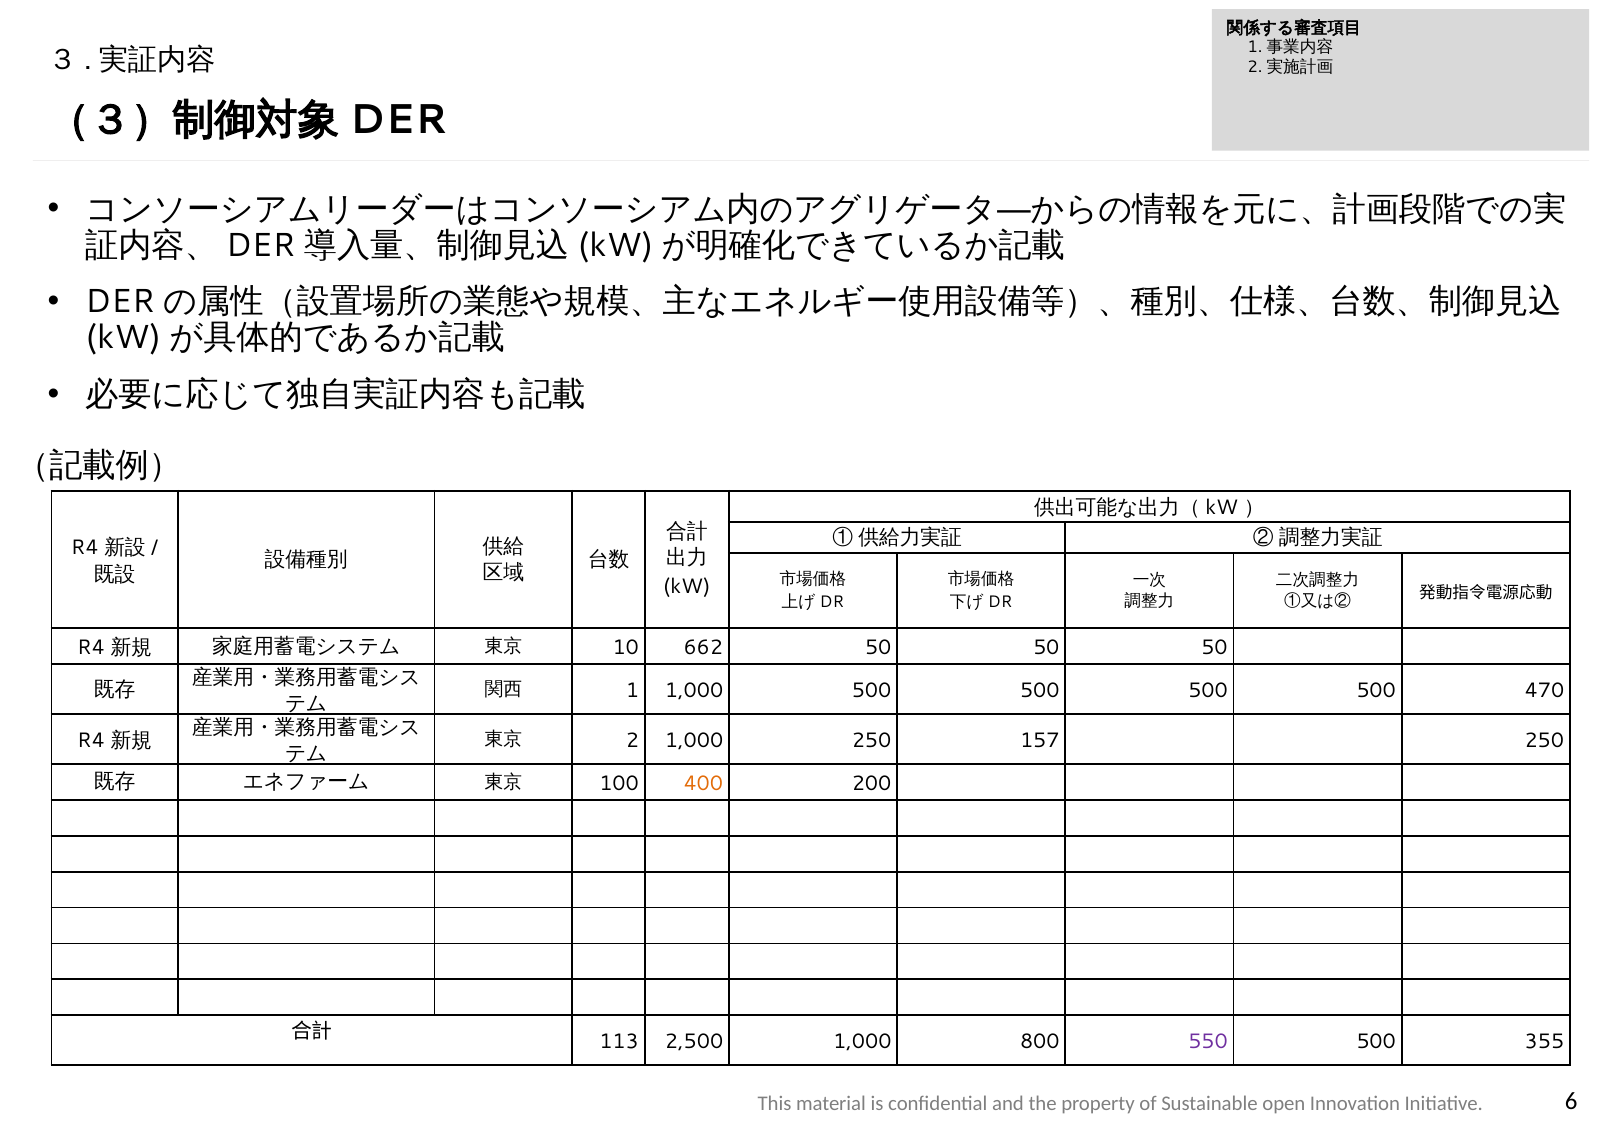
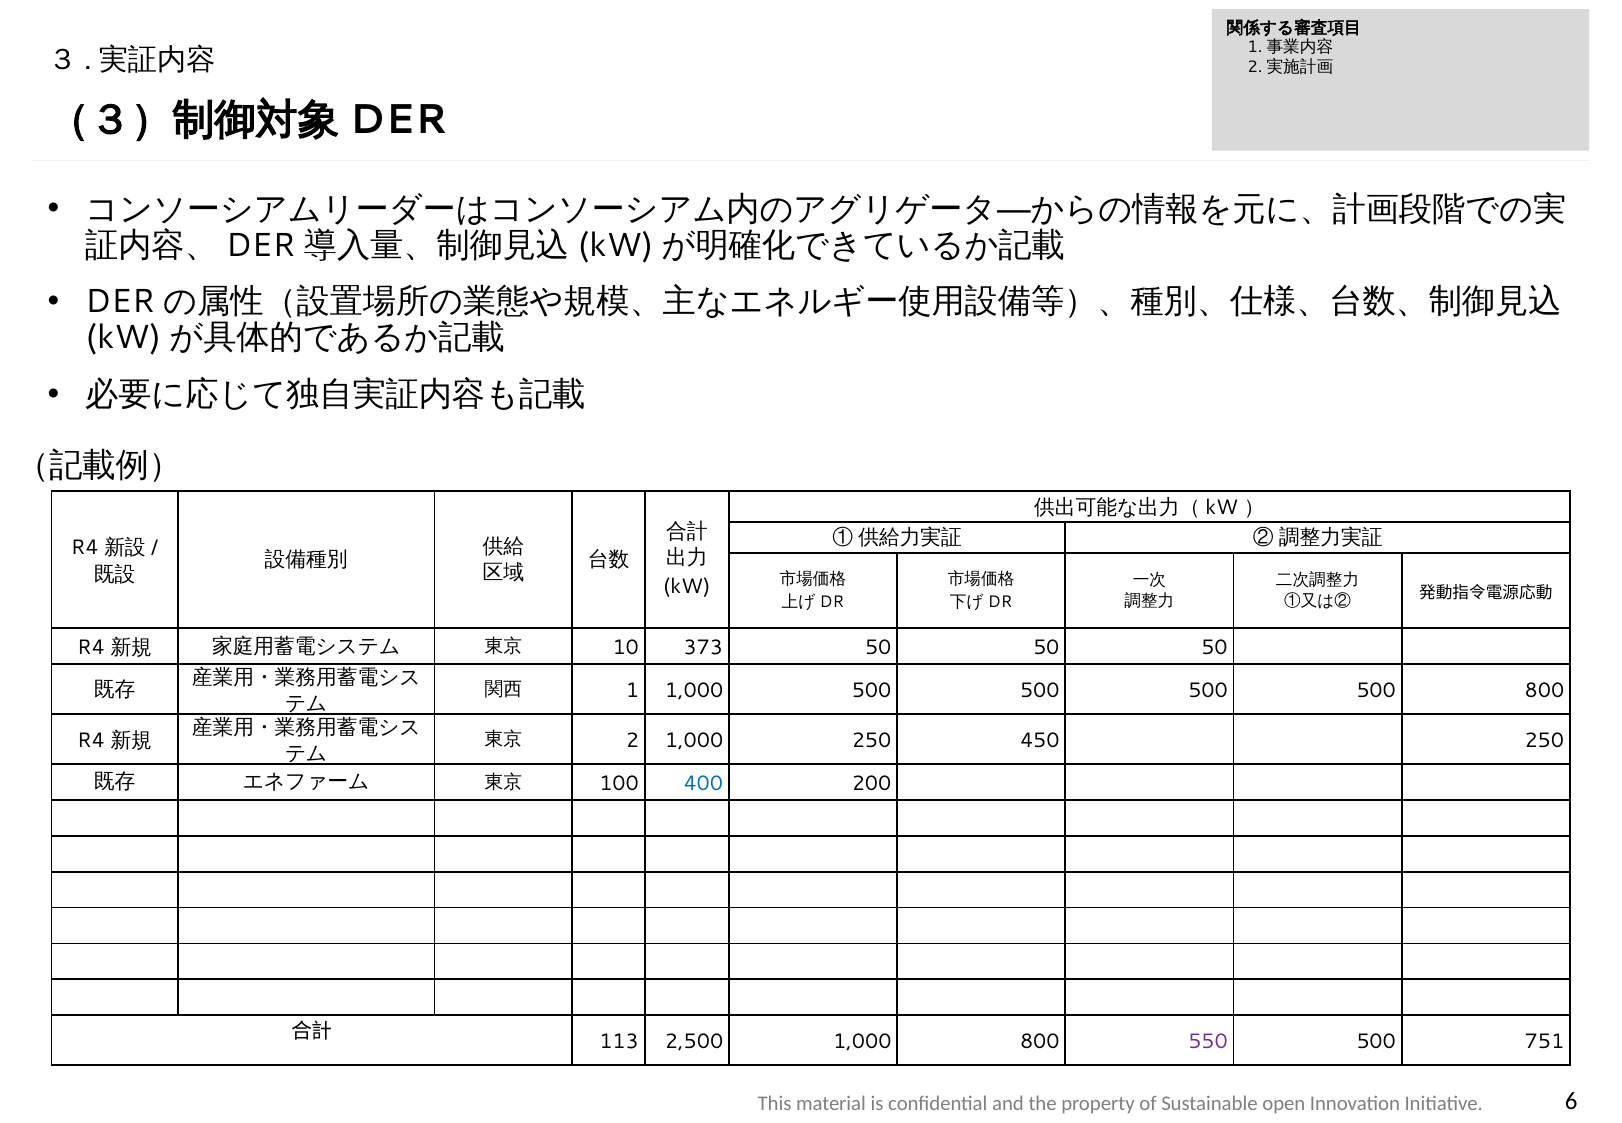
662: 662 -> 373 (703, 647)
500 470: 470 -> 800 (1544, 690)
157: 157 -> 450 (1040, 740)
400 colour: orange -> blue (703, 783)
355: 355 -> 751 (1544, 1041)
